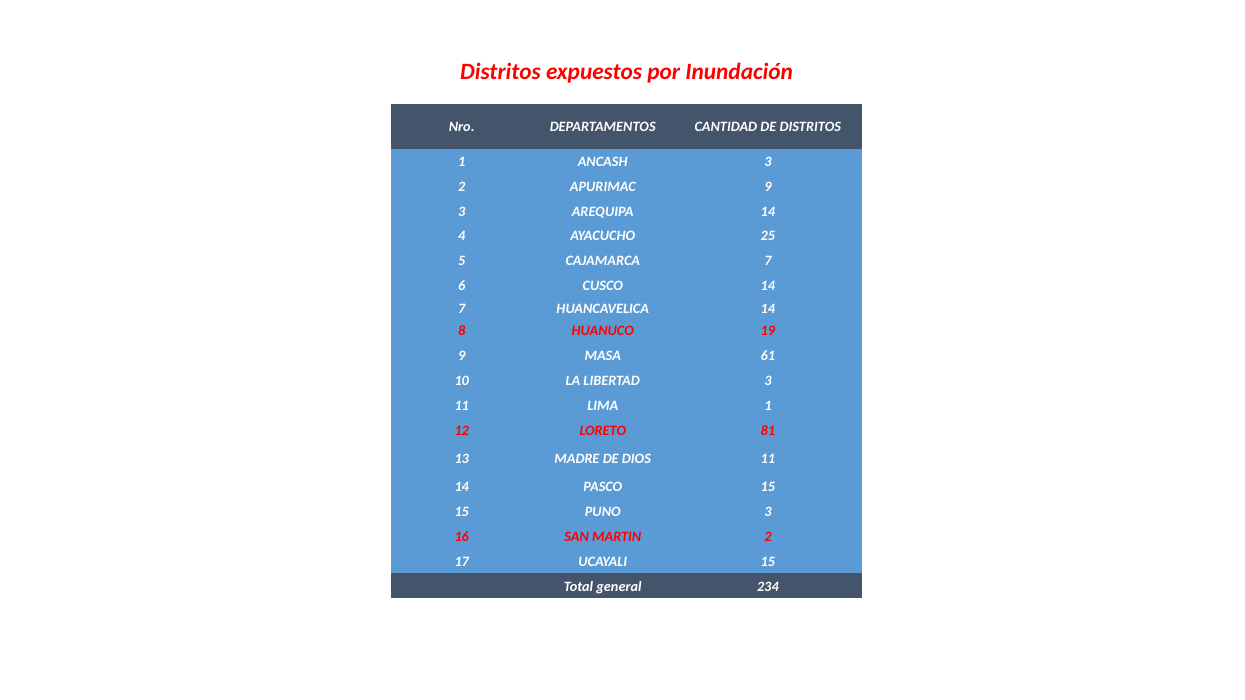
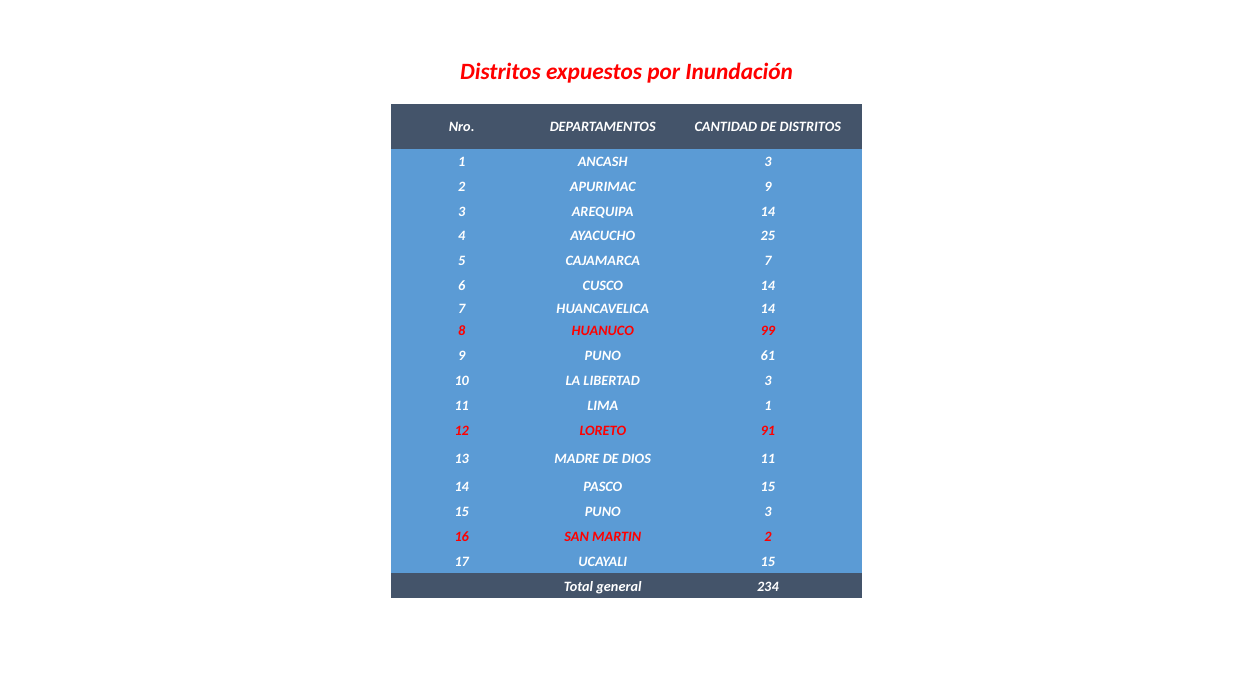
19: 19 -> 99 (768, 331)
9 MASA: MASA -> PUNO (603, 356)
81: 81 -> 91 (768, 431)
